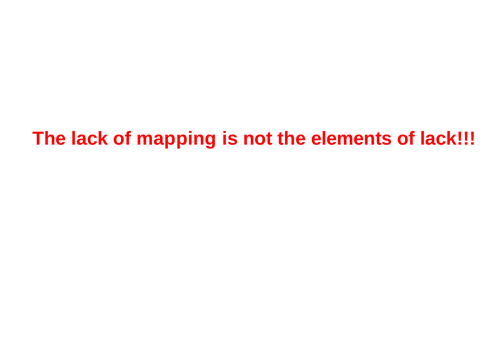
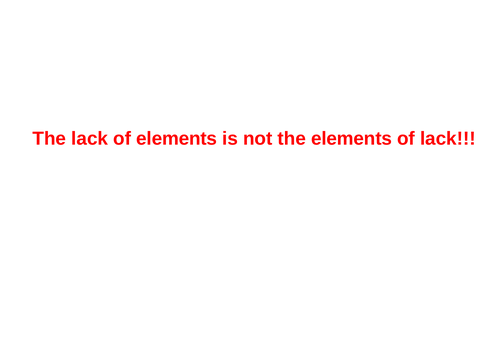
of mapping: mapping -> elements (177, 139)
